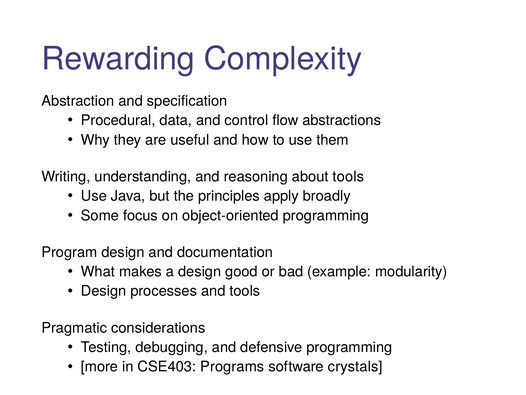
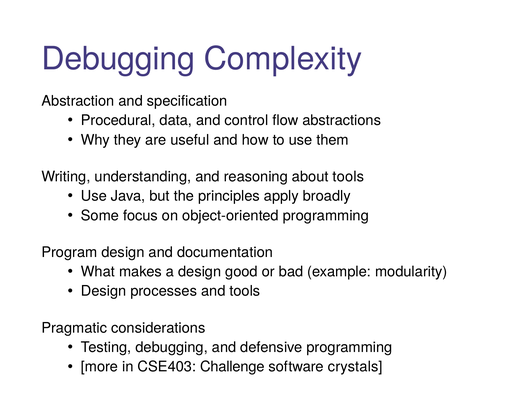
Rewarding: Rewarding -> Debugging (118, 59)
Programs: Programs -> Challenge (232, 366)
